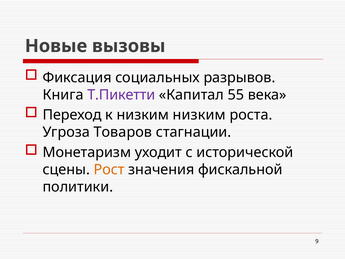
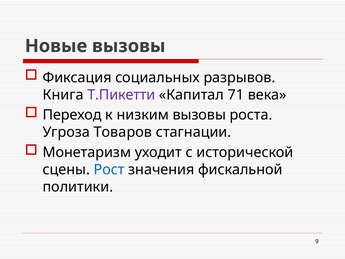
55: 55 -> 71 (236, 95)
низким низким: низким -> вызовы (199, 115)
Рост colour: orange -> blue (109, 169)
